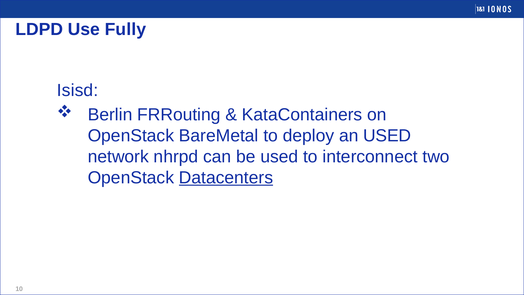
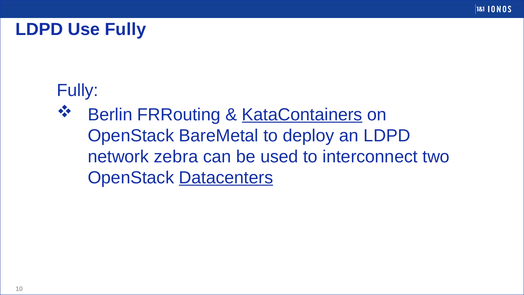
Isisd: Isisd -> Fully (78, 90)
KataContainers underline: none -> present (302, 115)
an USED: USED -> LDPD (387, 136)
nhrpd: nhrpd -> zebra (176, 157)
